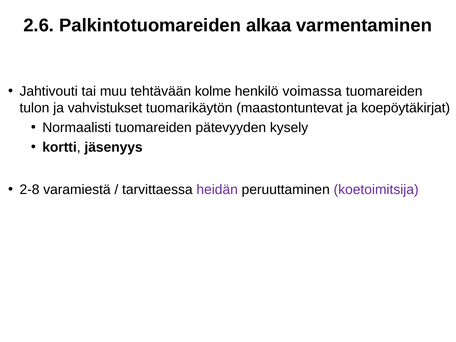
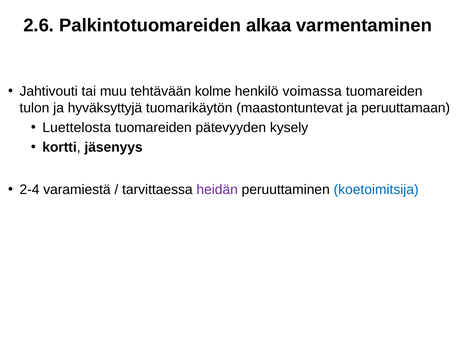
vahvistukset: vahvistukset -> hyväksyttyjä (105, 108)
koepöytäkirjat: koepöytäkirjat -> peruuttamaan (406, 108)
Normaalisti: Normaalisti -> Luettelosta (77, 128)
2-8: 2-8 -> 2-4 (29, 189)
koetoimitsija colour: purple -> blue (376, 189)
